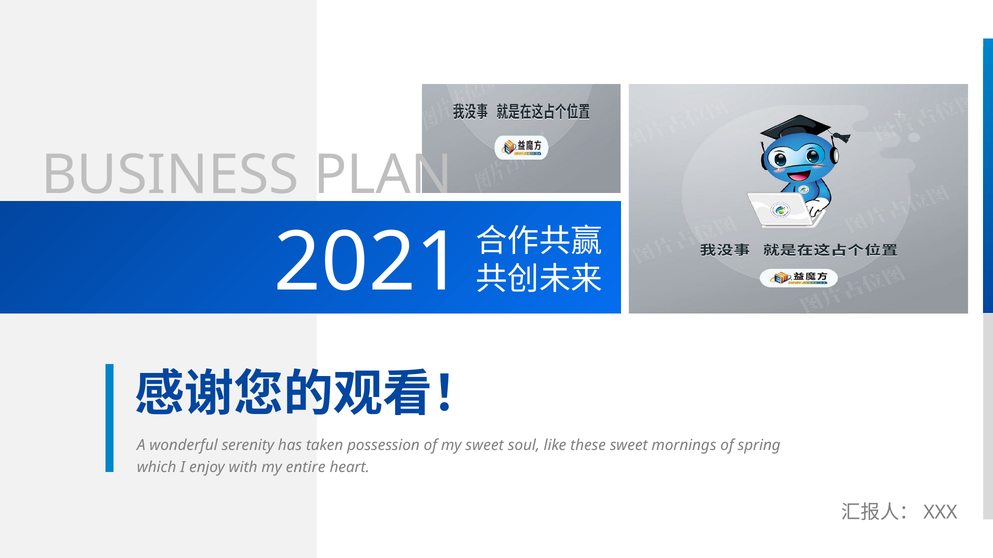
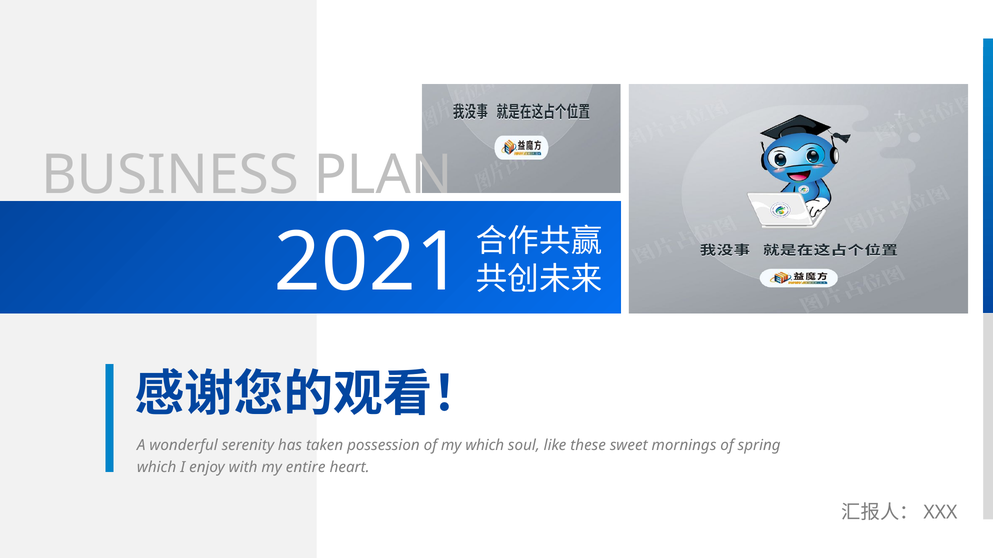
my sweet: sweet -> which (485, 446)
